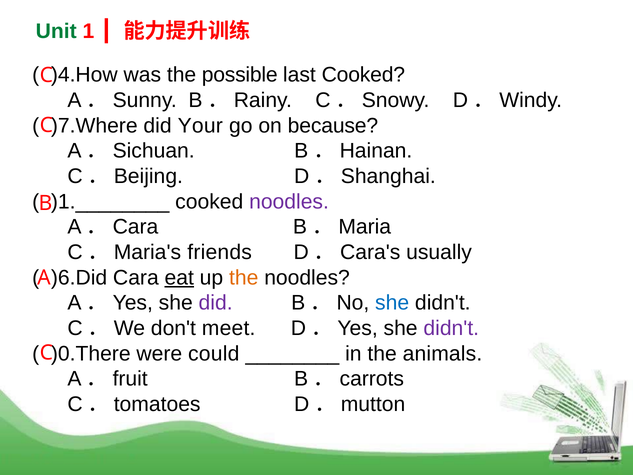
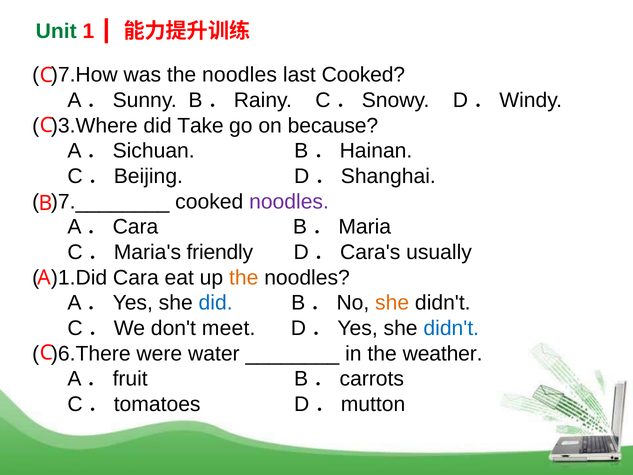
)4.How: )4.How -> )7.How (84, 75)
was the possible: possible -> noodles (240, 75)
)7.Where: )7.Where -> )3.Where (94, 126)
Your: Your -> Take (200, 126)
)1.________: )1.________ -> )7.________ (110, 202)
friends: friends -> friendly (220, 252)
)6.Did: )6.Did -> )1.Did (79, 277)
eat underline: present -> none (179, 277)
did colour: purple -> blue (216, 303)
she colour: blue -> orange (392, 303)
didn't colour: purple -> blue (451, 328)
)0.There: )0.There -> )6.There (91, 353)
could: could -> water (214, 353)
animals: animals -> weather (443, 353)
